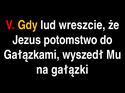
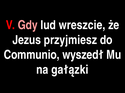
Gdy colour: yellow -> pink (28, 25)
potomstwo: potomstwo -> przyjmiesz (70, 40)
Gałązkami: Gałązkami -> Communio (32, 55)
